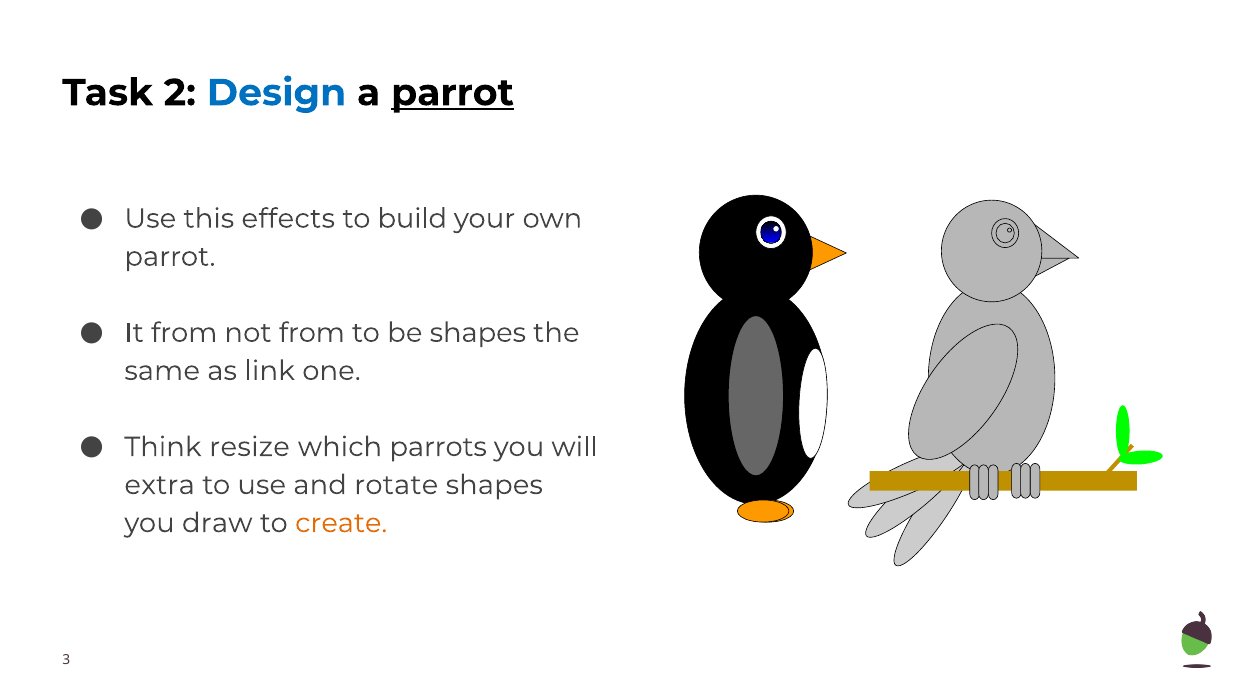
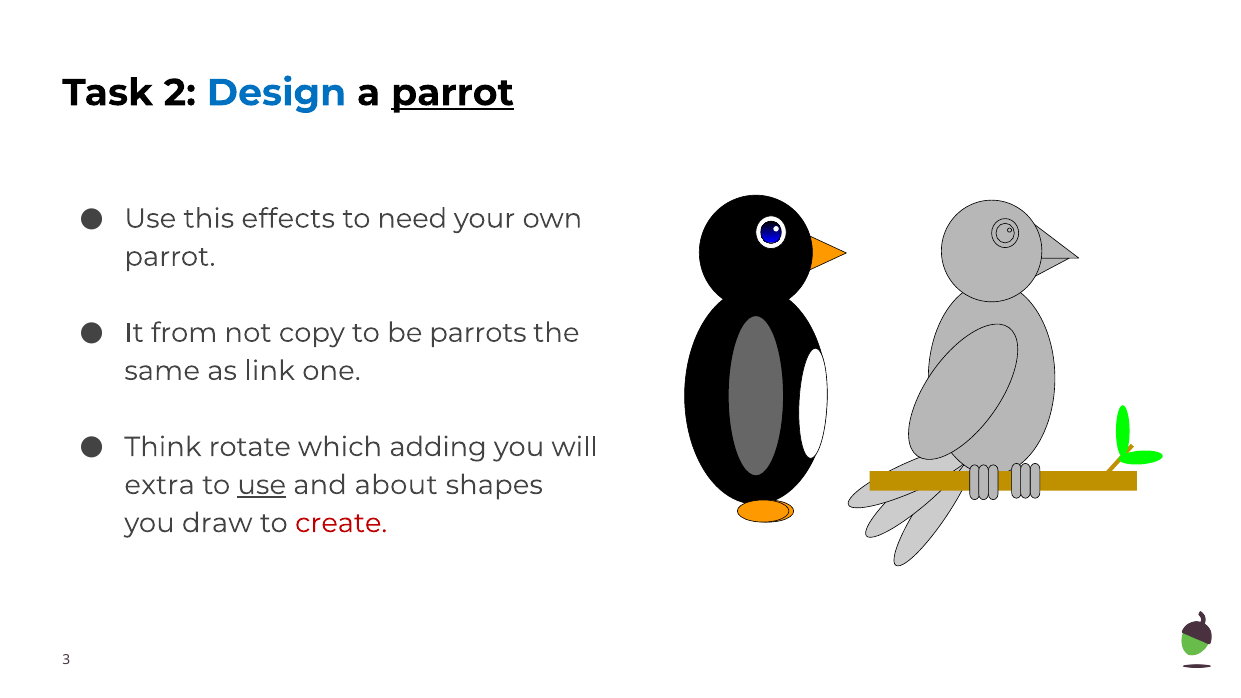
build: build -> need (412, 219)
not from: from -> copy (312, 333)
be shapes: shapes -> parrots (478, 333)
resize: resize -> rotate (250, 447)
parrots: parrots -> adding (438, 447)
use underline: none -> present (262, 485)
rotate: rotate -> about (396, 485)
create colour: orange -> red (341, 523)
